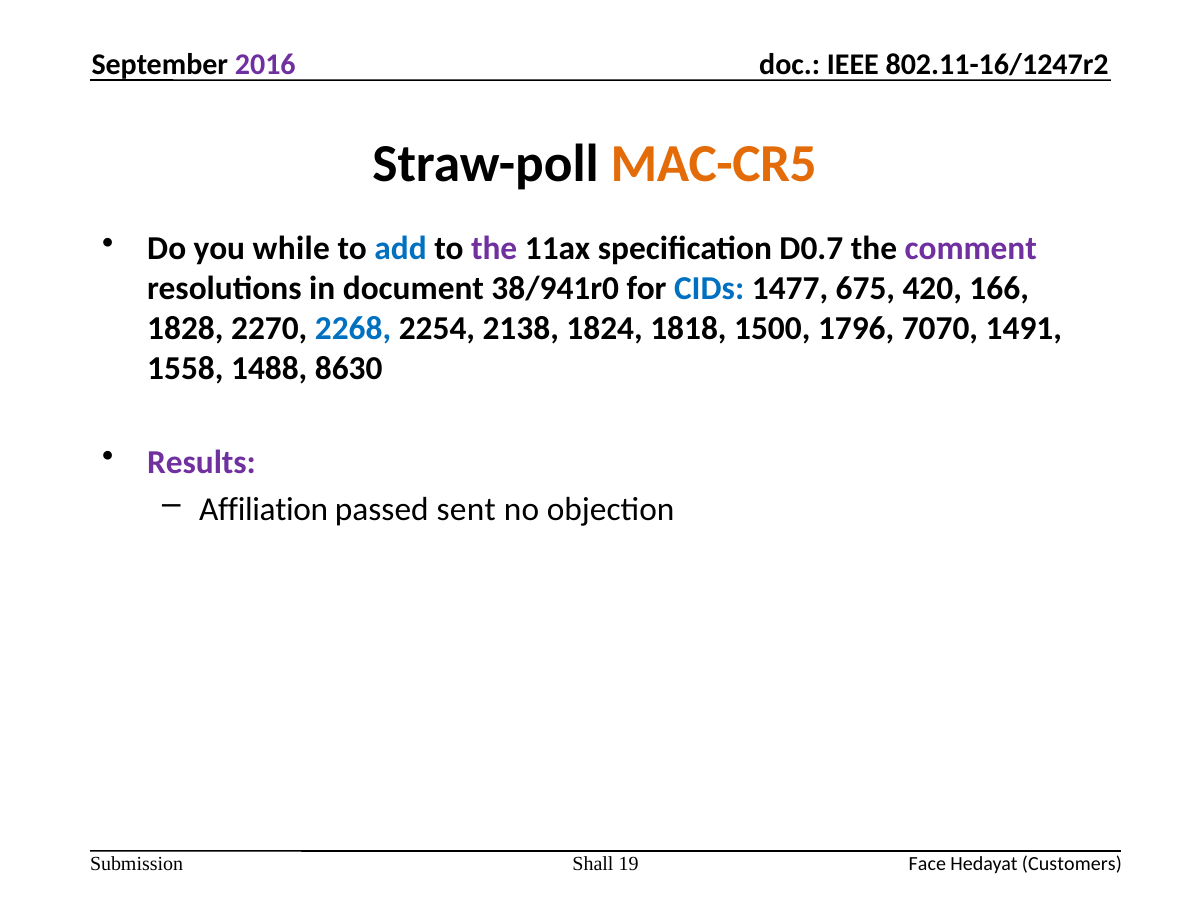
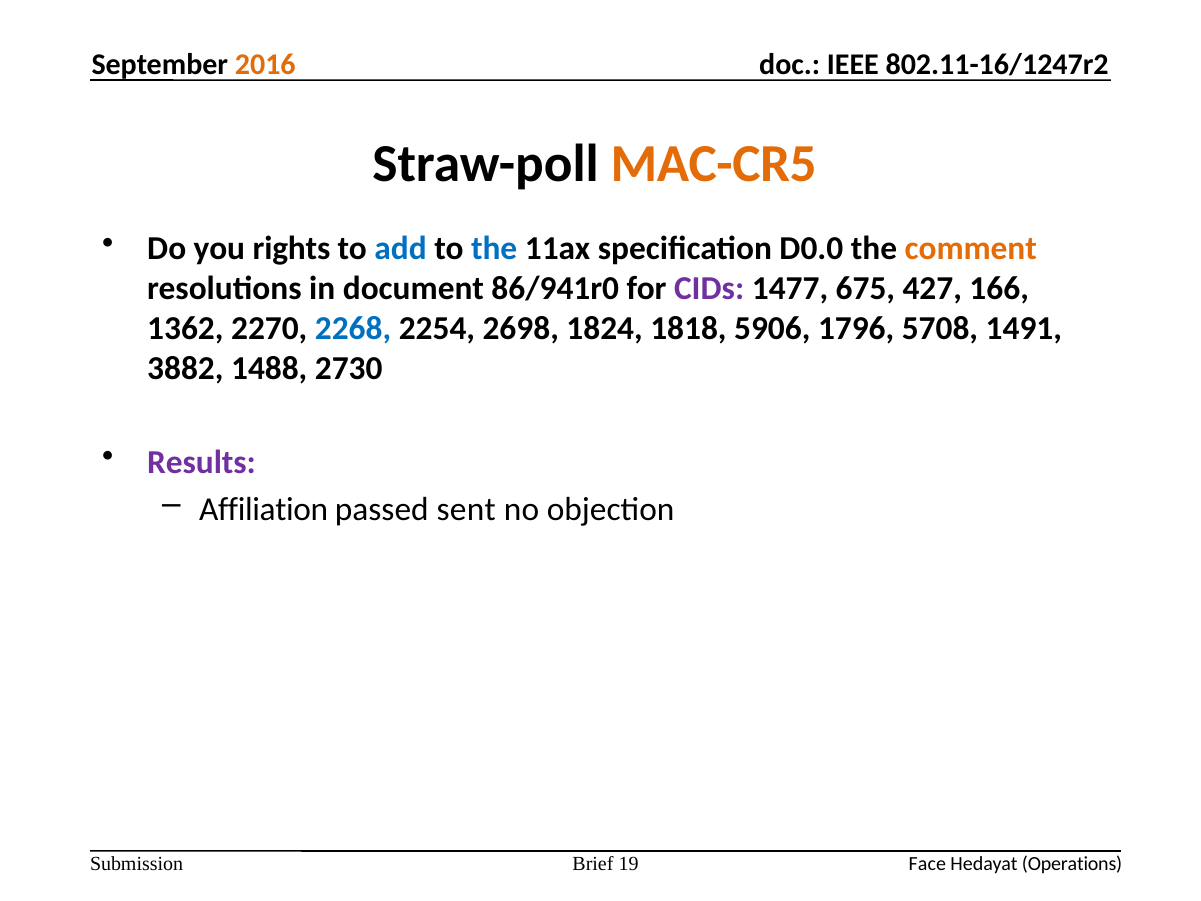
2016 colour: purple -> orange (265, 64)
while: while -> rights (291, 249)
the colour: purple -> blue (494, 249)
D0.7: D0.7 -> D0.0 (811, 249)
comment colour: purple -> orange (971, 249)
38/941r0: 38/941r0 -> 86/941r0 (555, 289)
CIDs colour: blue -> purple (709, 289)
420: 420 -> 427 (932, 289)
1828: 1828 -> 1362 (185, 329)
2138: 2138 -> 2698 (521, 329)
1500: 1500 -> 5906 (772, 329)
7070: 7070 -> 5708 (940, 329)
1558: 1558 -> 3882 (185, 369)
8630: 8630 -> 2730 (349, 369)
Shall: Shall -> Brief (593, 864)
Customers: Customers -> Operations (1072, 864)
